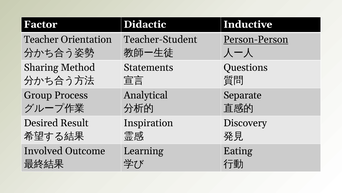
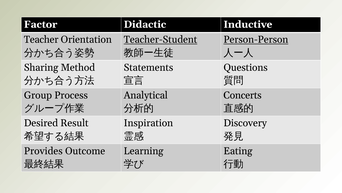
Teacher-Student underline: none -> present (160, 40)
Separate: Separate -> Concerts (243, 95)
Involved: Involved -> Provides (43, 151)
